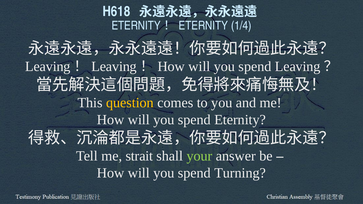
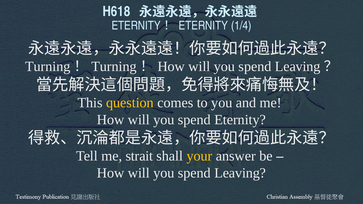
Leaving: Leaving -> Turning (48, 67)
Leaving: Leaving -> Turning (114, 67)
your colour: light green -> yellow (199, 156)
Turning: Turning -> Leaving (240, 173)
